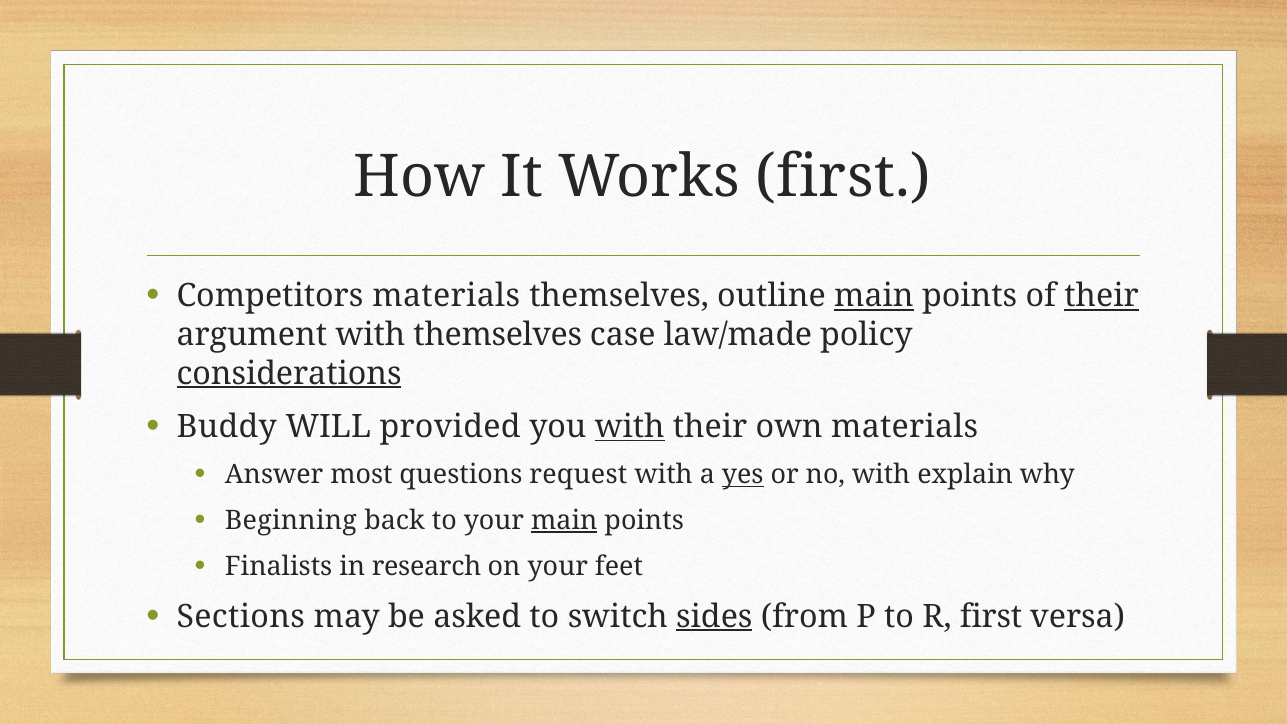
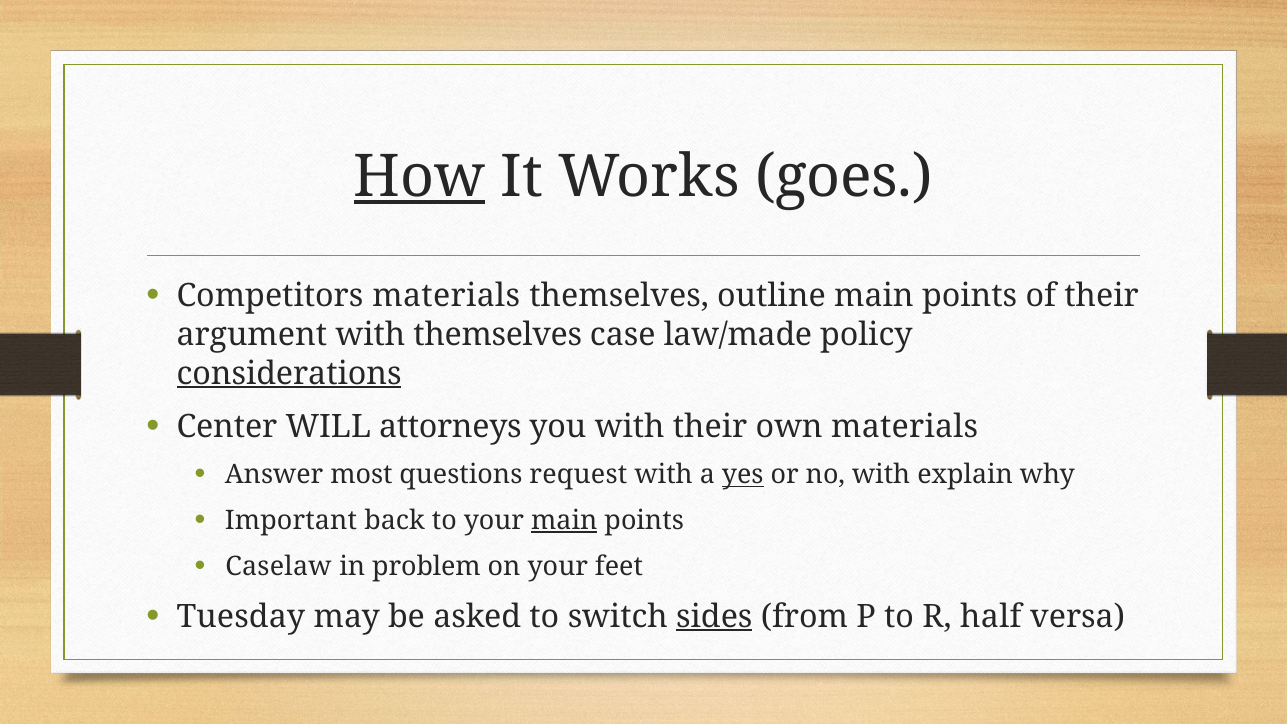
How underline: none -> present (420, 177)
Works first: first -> goes (844, 177)
main underline: present -> none (874, 296)
their underline: present -> none (1102, 296)
Buddy: Buddy -> Center (227, 427)
provided: provided -> attorneys (450, 427)
with underline: present -> none (630, 427)
Beginning: Beginning -> Important (291, 521)
Finalists: Finalists -> Caselaw (278, 566)
research: research -> problem (426, 566)
Sections: Sections -> Tuesday (241, 617)
R first: first -> half (991, 617)
